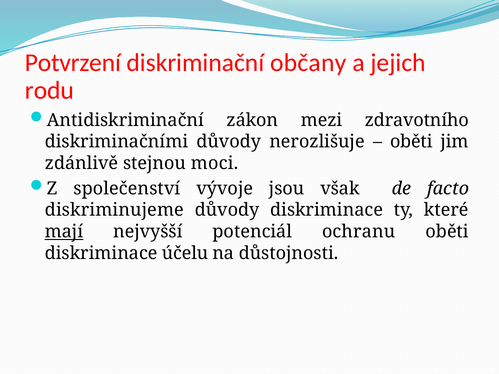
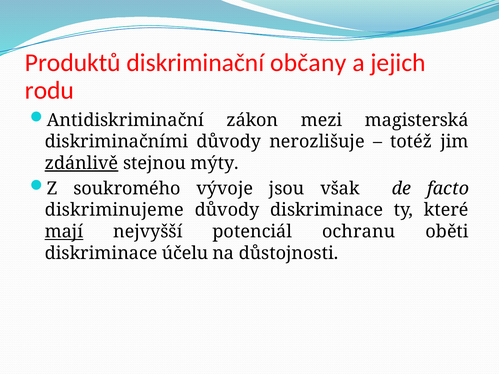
Potvrzení: Potvrzení -> Produktů (73, 63)
zdravotního: zdravotního -> magisterská (417, 120)
oběti: oběti -> totéž (411, 142)
zdánlivě underline: none -> present (82, 163)
moci: moci -> mýty (215, 163)
společenství: společenství -> soukromého (127, 189)
